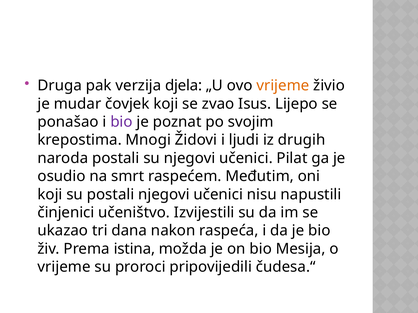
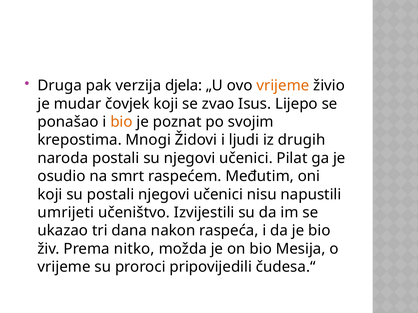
bio colour: purple -> orange (122, 122)
činjenici: činjenici -> umrijeti (66, 213)
istina: istina -> nitko (134, 249)
